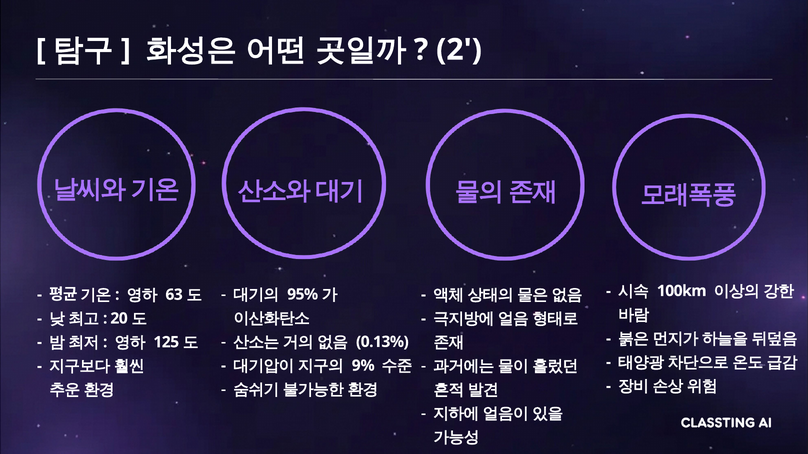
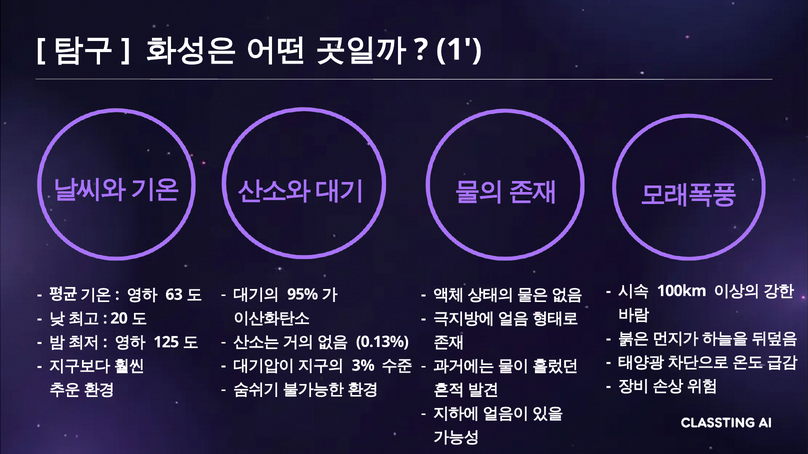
2: 2 -> 1 (459, 50)
9%: 9% -> 3% (363, 366)
